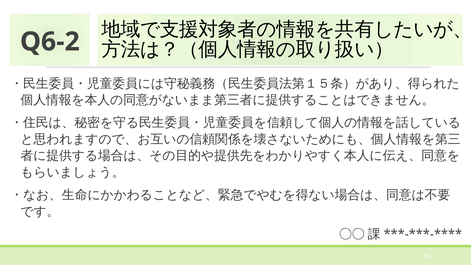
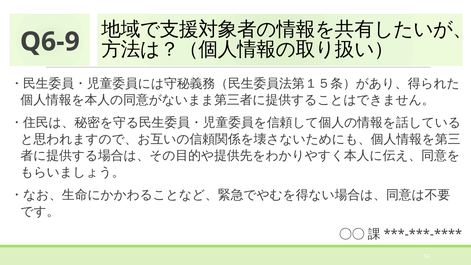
Q6-2: Q6-2 -> Q6-9 (50, 42)
